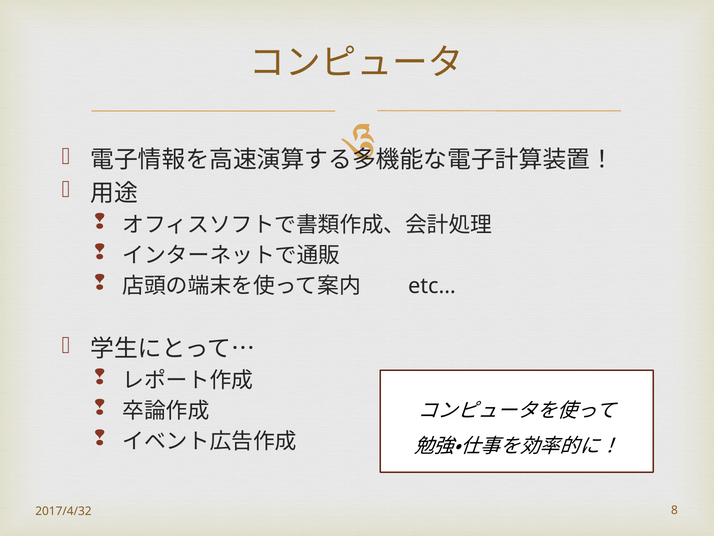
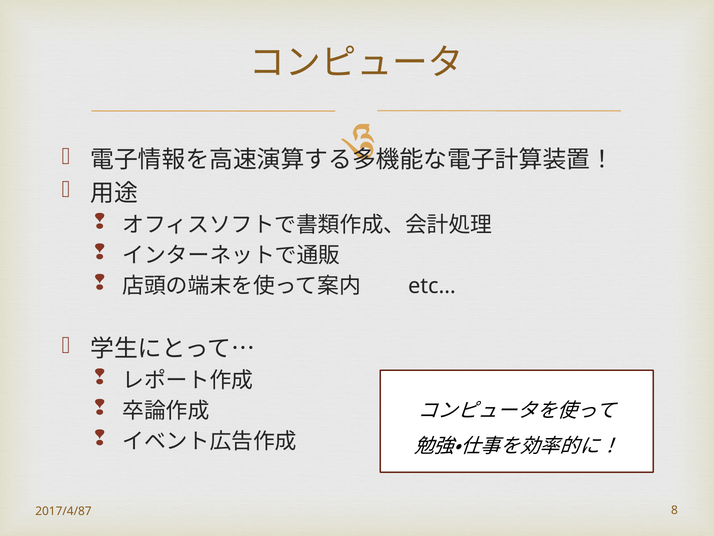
2017/4/32: 2017/4/32 -> 2017/4/87 (63, 511)
